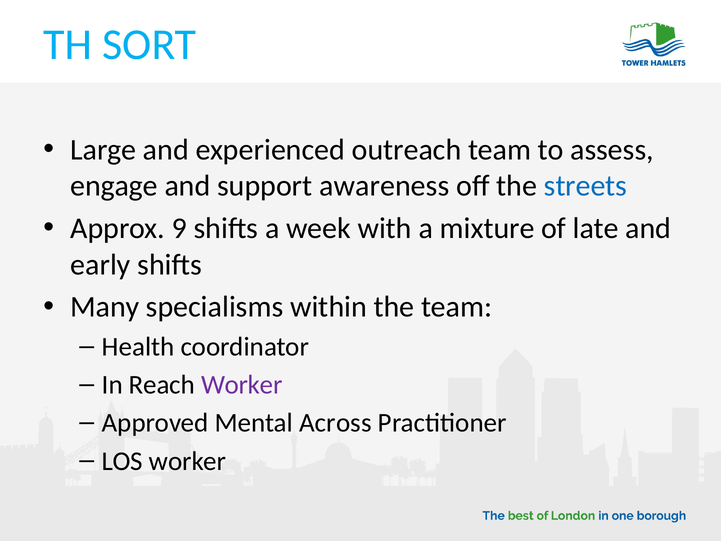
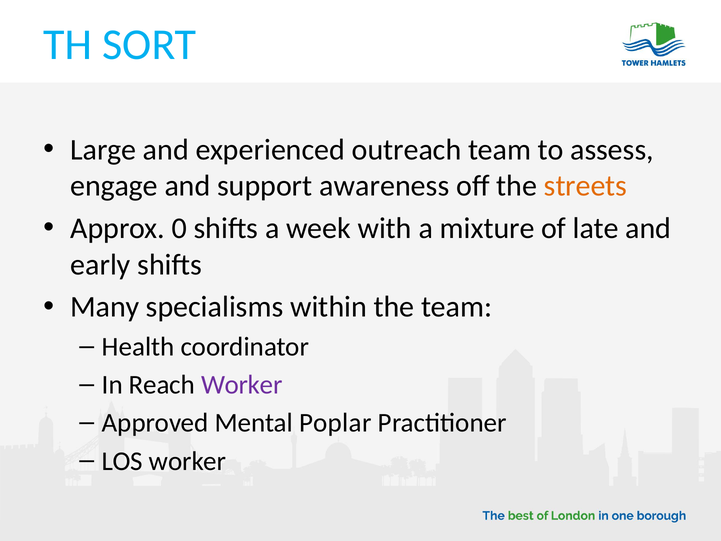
streets colour: blue -> orange (585, 186)
9: 9 -> 0 (179, 228)
Across: Across -> Poplar (335, 423)
